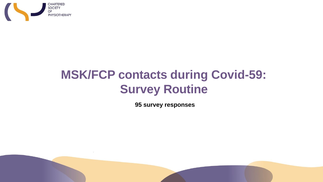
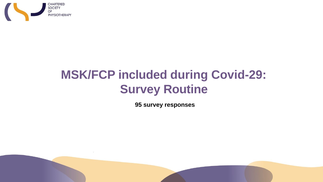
contacts: contacts -> included (143, 75)
Covid-59: Covid-59 -> Covid-29 (239, 75)
